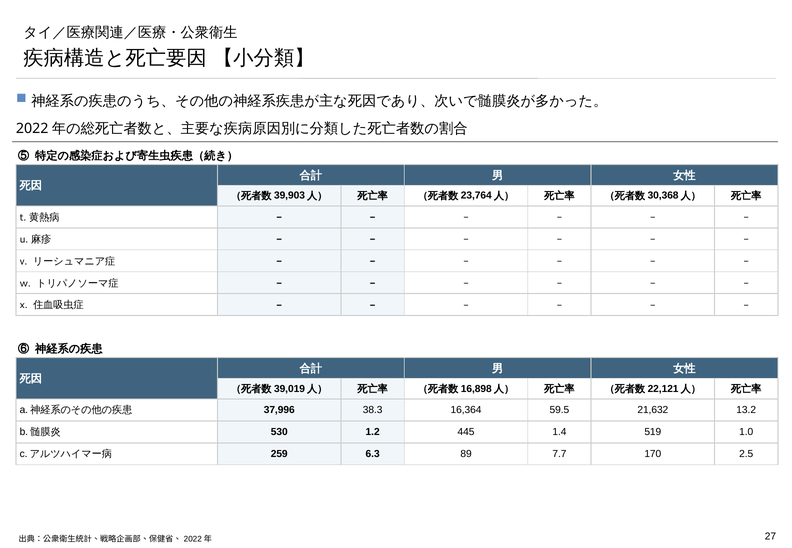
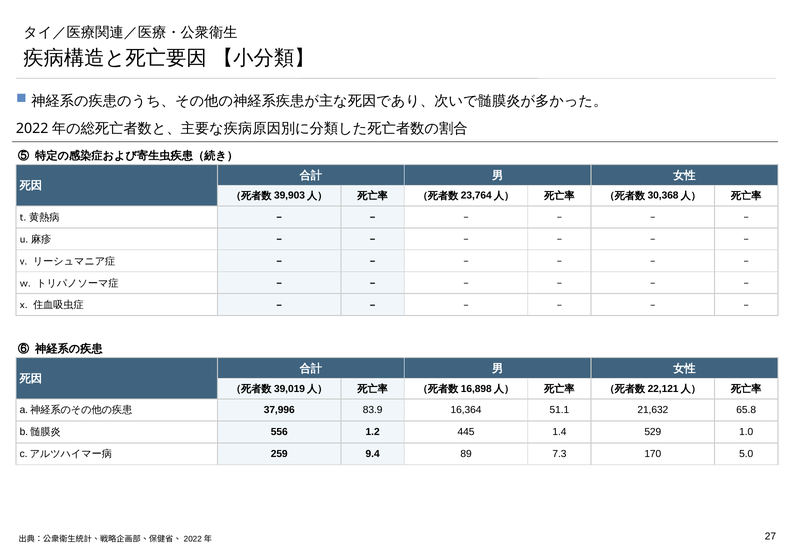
38.3: 38.3 -> 83.9 (373, 410)
59.5: 59.5 -> 51.1 (559, 410)
13.2: 13.2 -> 65.8 (746, 410)
530: 530 -> 556 (279, 432)
519: 519 -> 529 (653, 432)
6.3: 6.3 -> 9.4 (373, 454)
7.7: 7.7 -> 7.3 (559, 454)
2.5: 2.5 -> 5.0 (746, 454)
